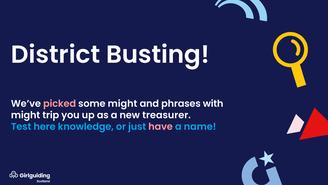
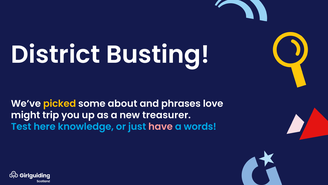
picked colour: pink -> yellow (60, 103)
some might: might -> about (123, 103)
with: with -> love (213, 103)
name: name -> words (200, 126)
